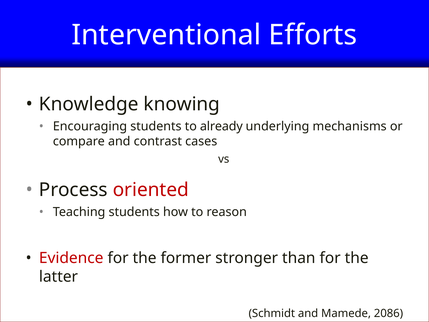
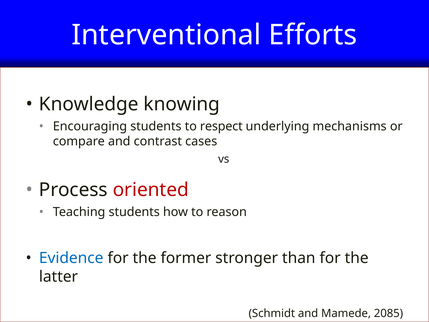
already: already -> respect (221, 126)
Evidence colour: red -> blue (71, 258)
2086: 2086 -> 2085 (388, 313)
